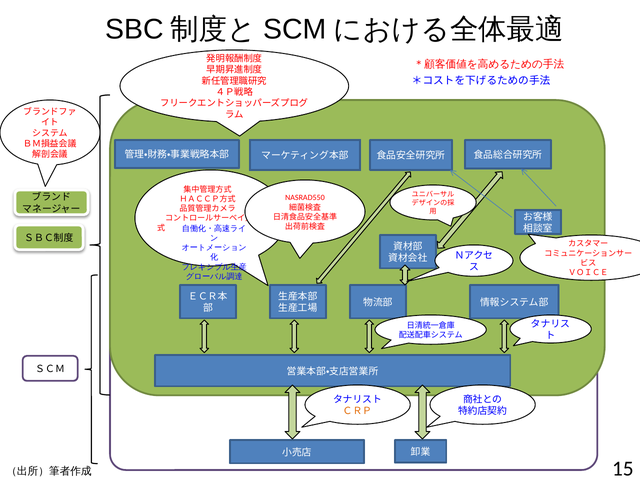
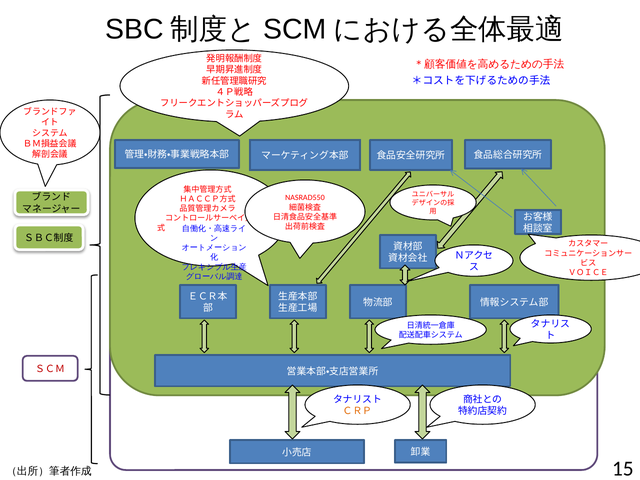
ＳＣＭ colour: black -> red (50, 369)
